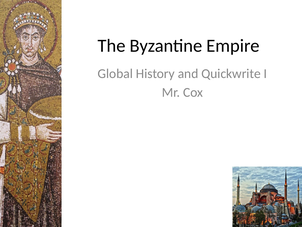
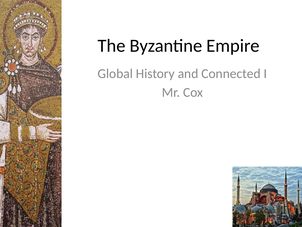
Quickwrite: Quickwrite -> Connected (231, 73)
